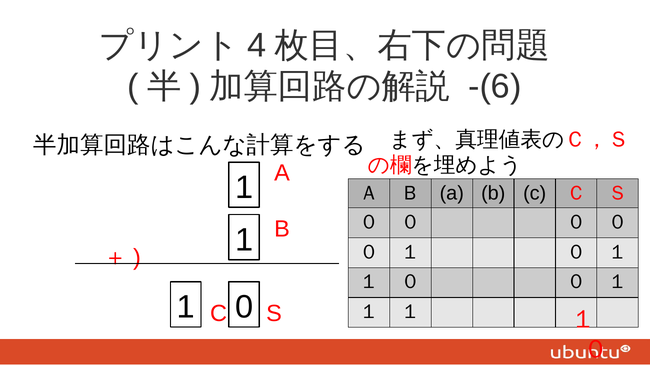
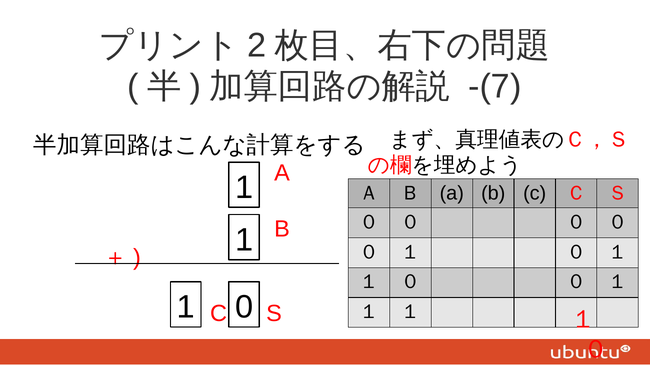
4: 4 -> 2 (257, 45)
-(6: -(6 -> -(7 (495, 87)
